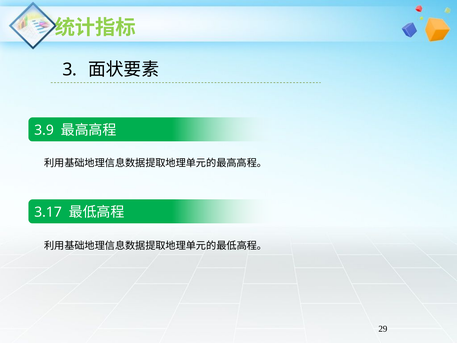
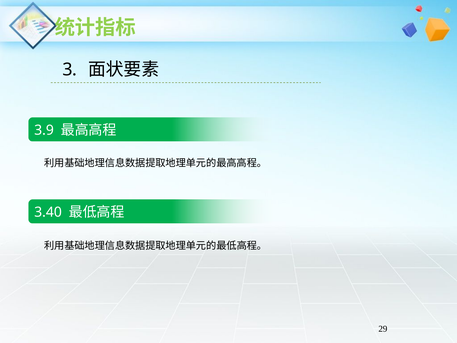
3.17: 3.17 -> 3.40 (48, 212)
